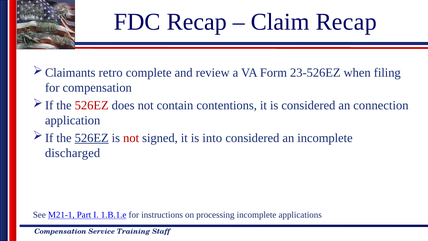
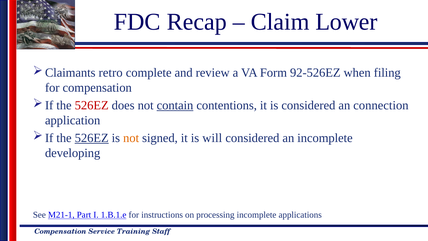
Claim Recap: Recap -> Lower (346, 22)
23-526EZ: 23-526EZ -> 92-526EZ (315, 73)
contain underline: none -> present (175, 105)
not colour: red -> orange (131, 138)
into: into -> will (212, 138)
discharged: discharged -> developing (73, 153)
